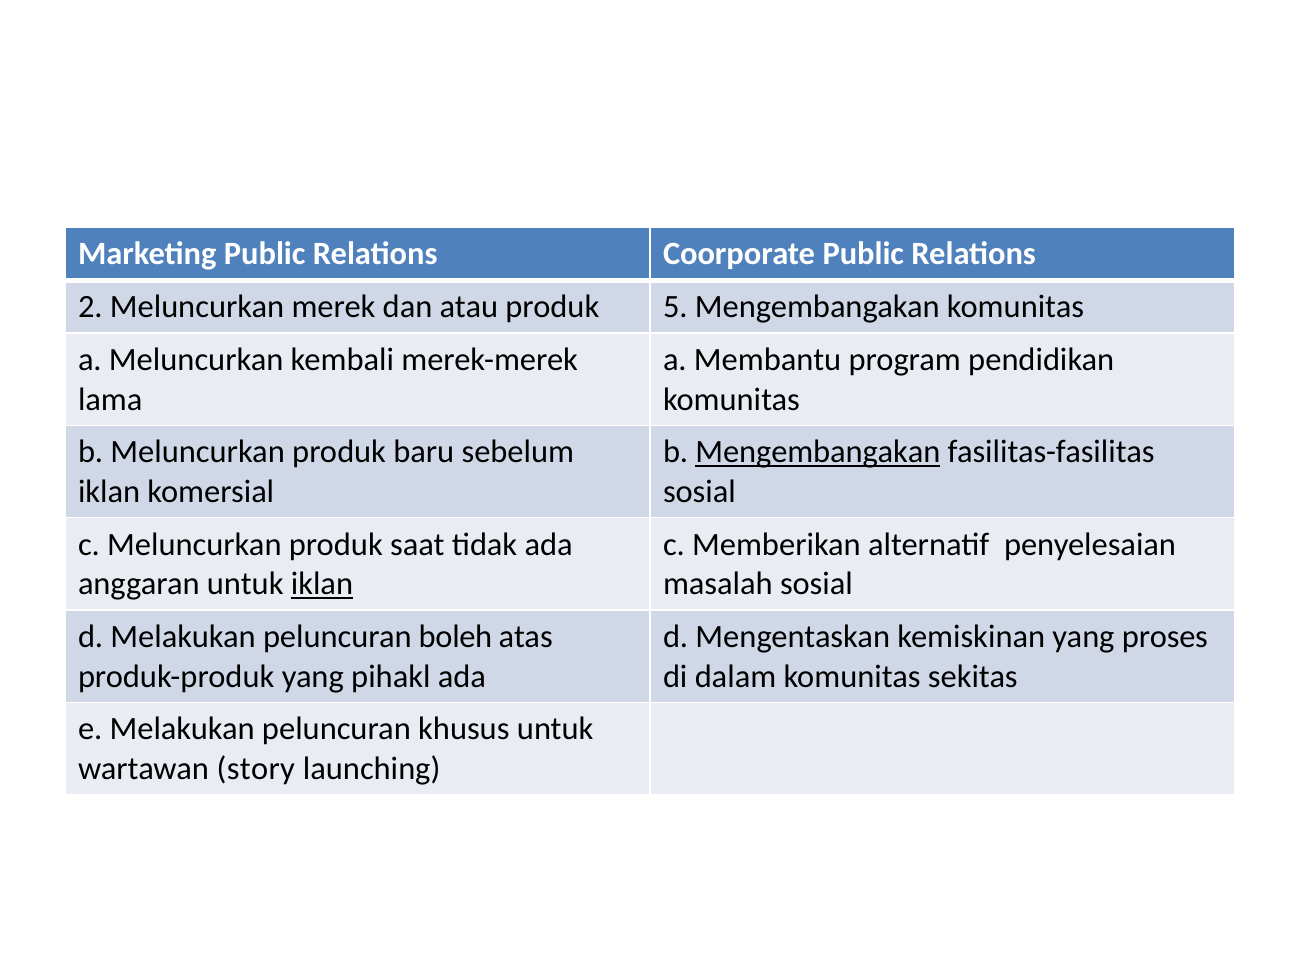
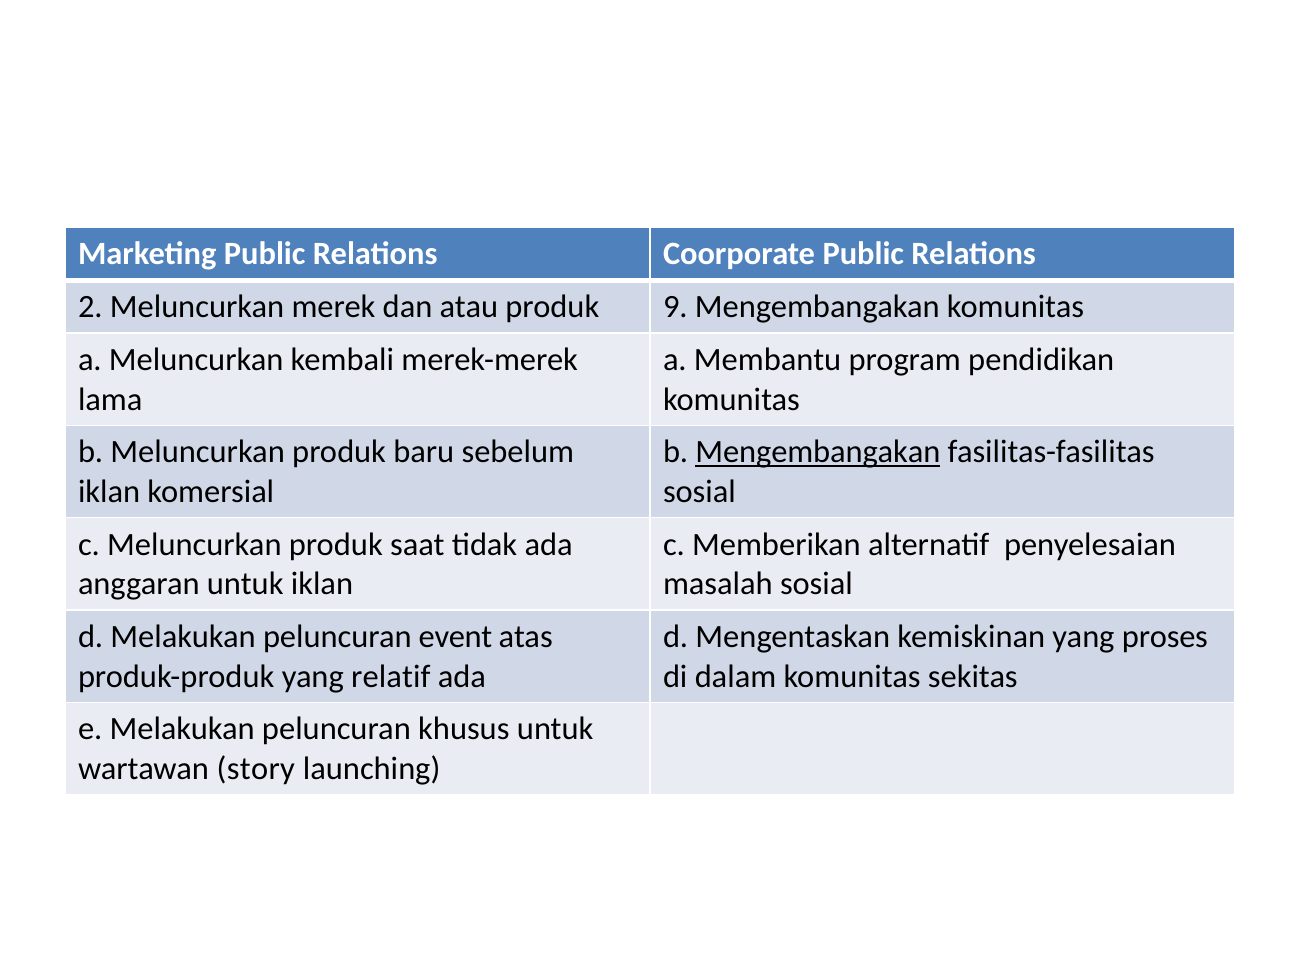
5: 5 -> 9 (675, 307)
iklan underline: present -> none (322, 584)
boleh: boleh -> event (455, 637)
pihakl: pihakl -> relatif (391, 676)
